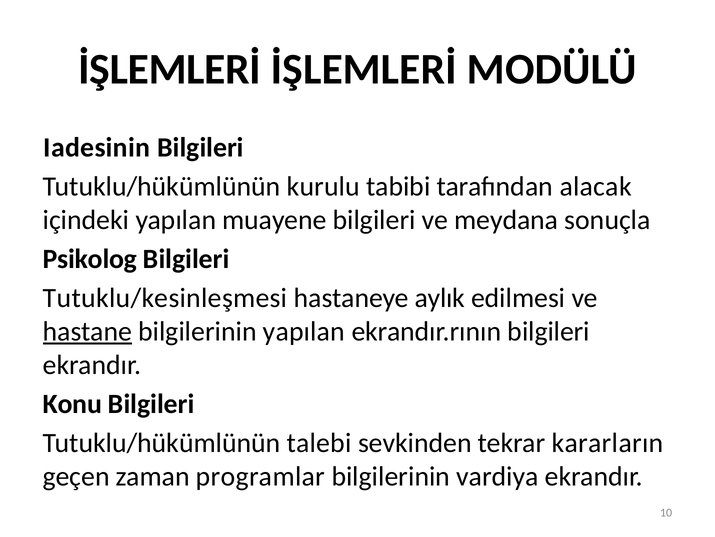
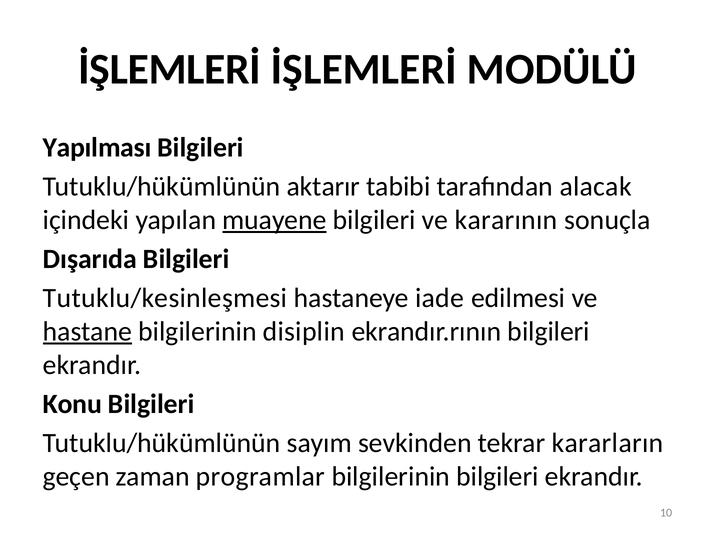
Iadesinin: Iadesinin -> Yapılması (97, 147)
kurulu: kurulu -> aktarır (323, 186)
muayene underline: none -> present (274, 220)
meydana: meydana -> kararının (506, 220)
Psikolog: Psikolog -> Dışarıda (90, 259)
aylık: aylık -> iade (440, 298)
bilgilerinin yapılan: yapılan -> disiplin (304, 331)
talebi: talebi -> sayım (319, 442)
bilgilerinin vardiya: vardiya -> bilgileri (497, 476)
